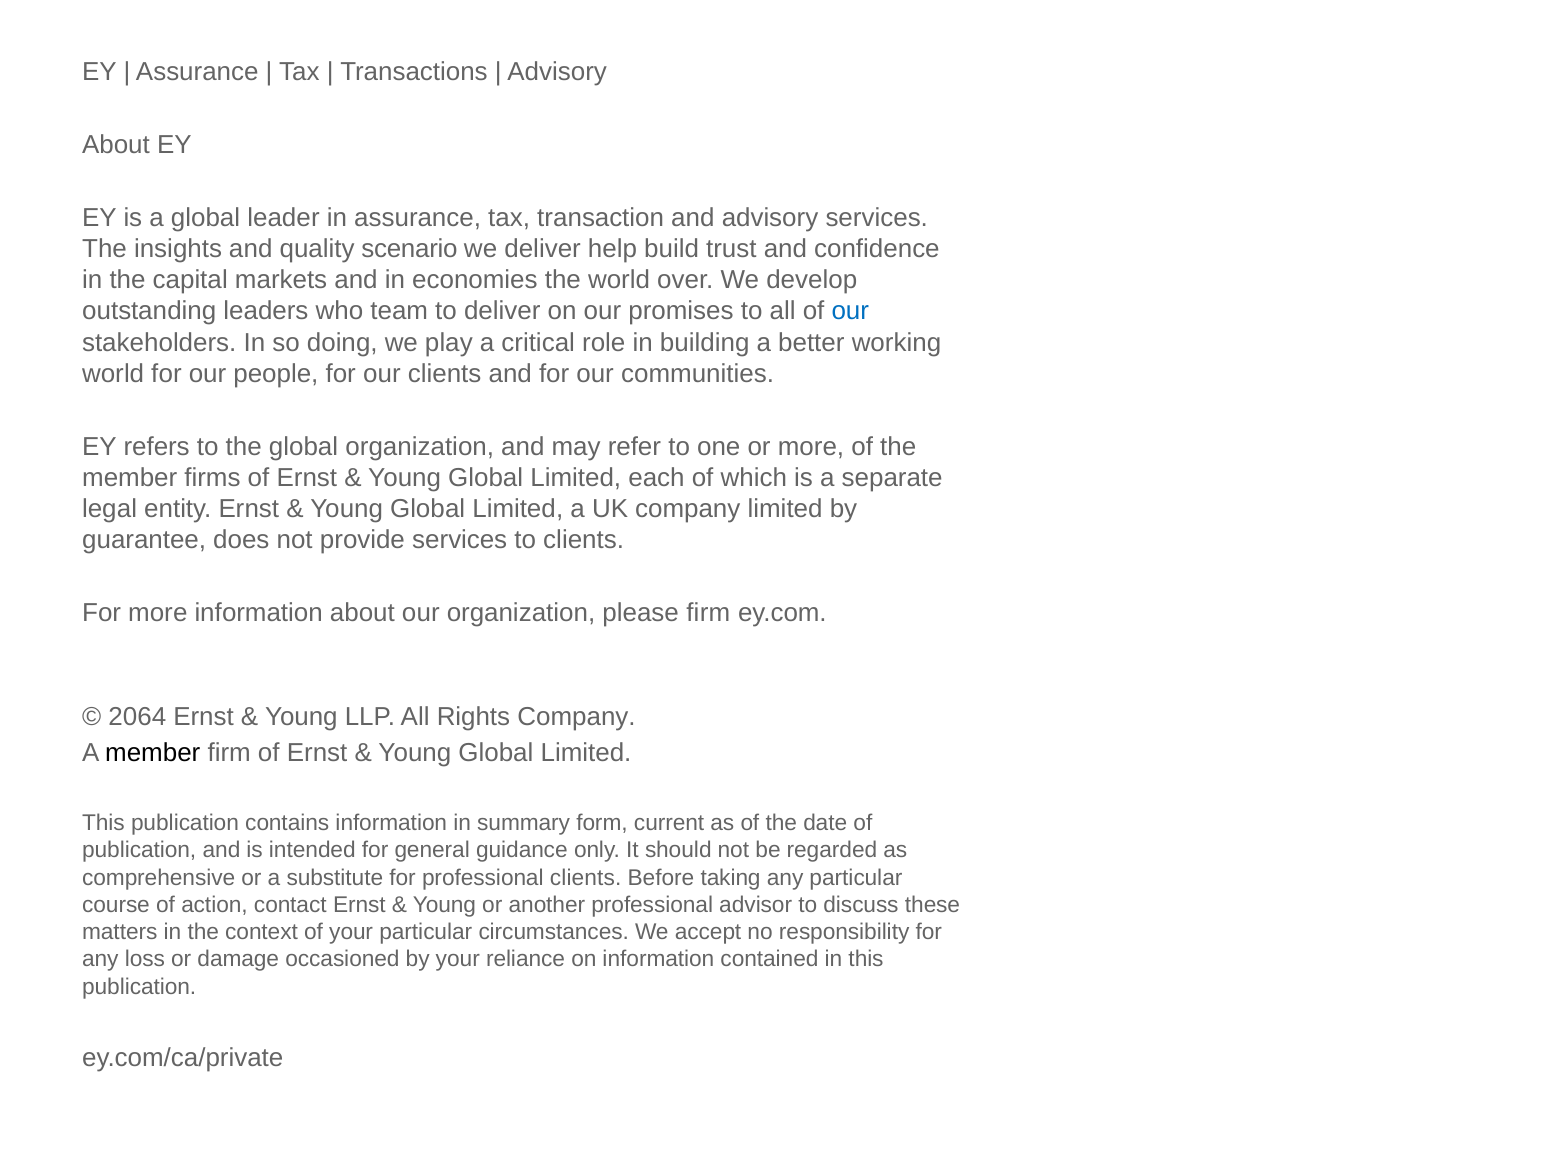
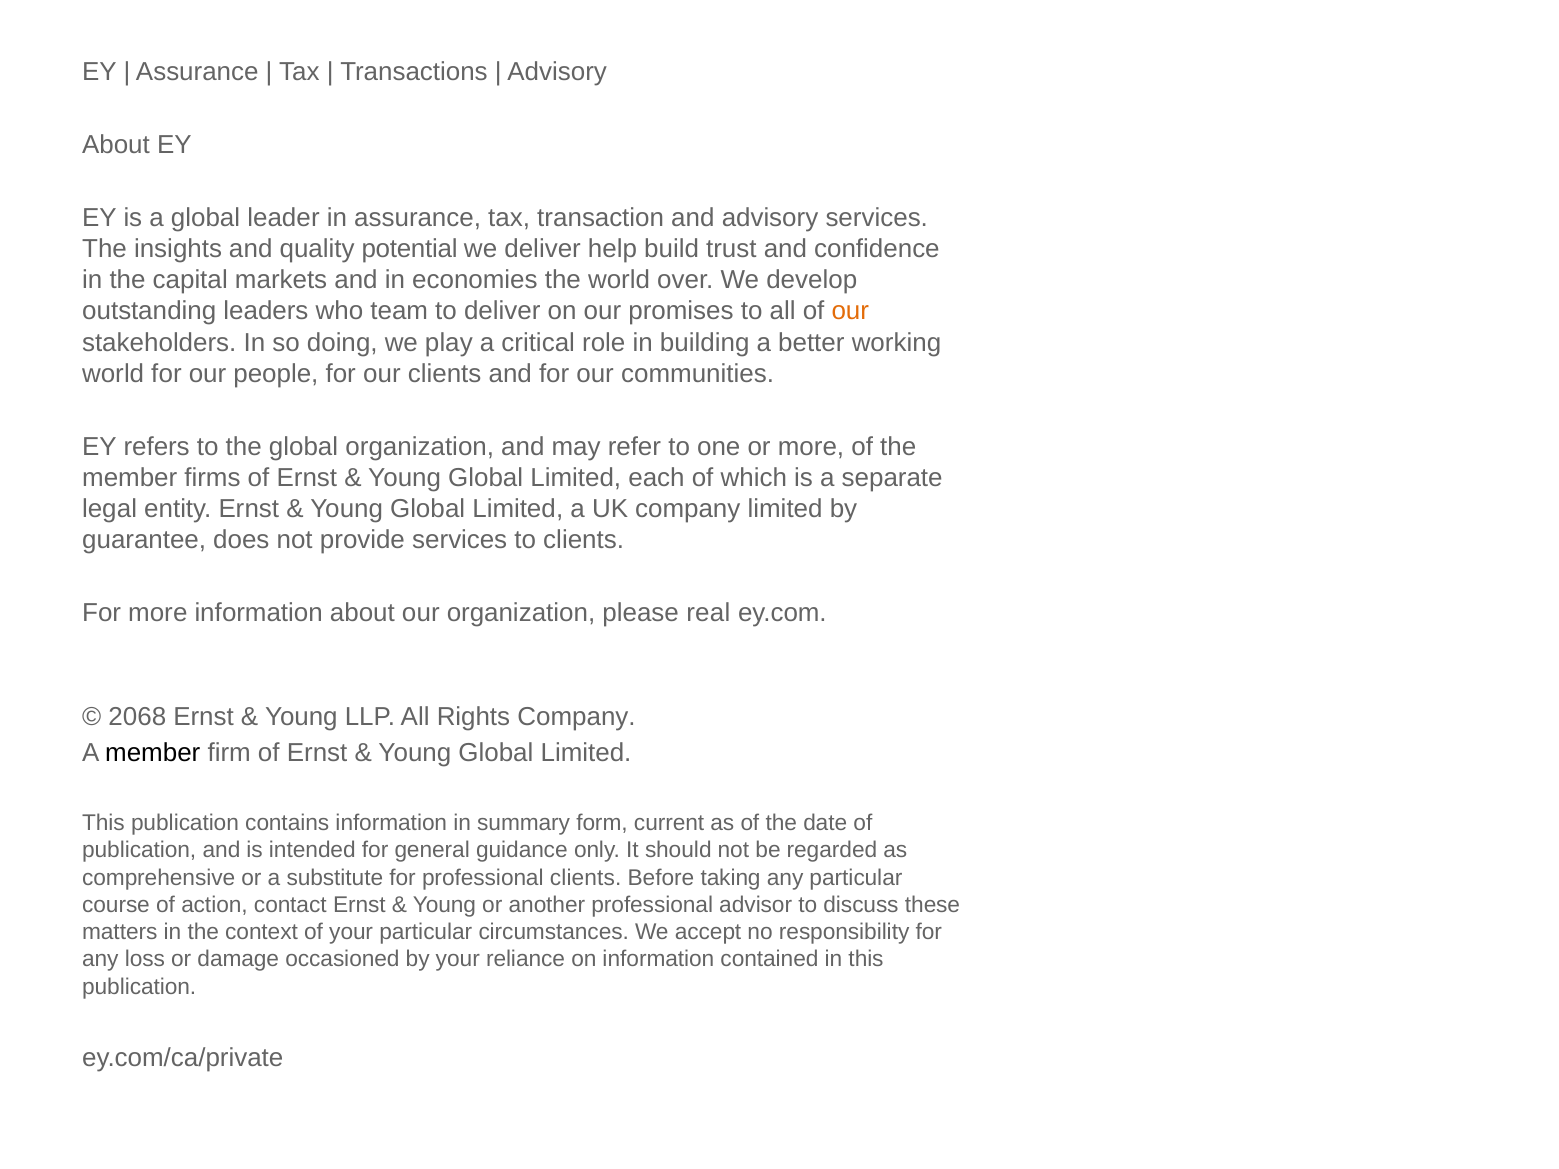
scenario: scenario -> potential (410, 249)
our colour: blue -> orange (850, 311)
please firm: firm -> real (708, 613)
2064: 2064 -> 2068 (137, 717)
